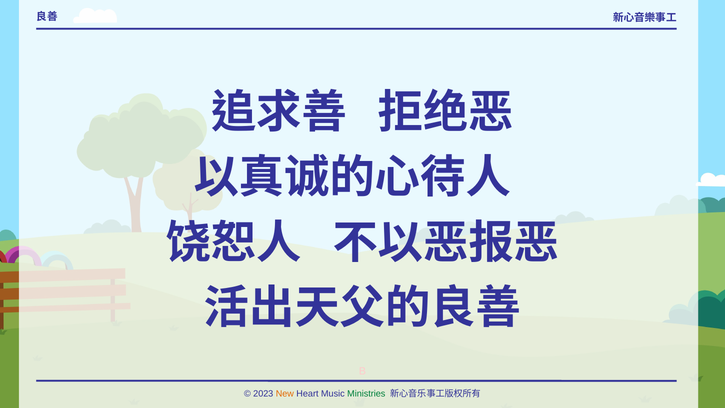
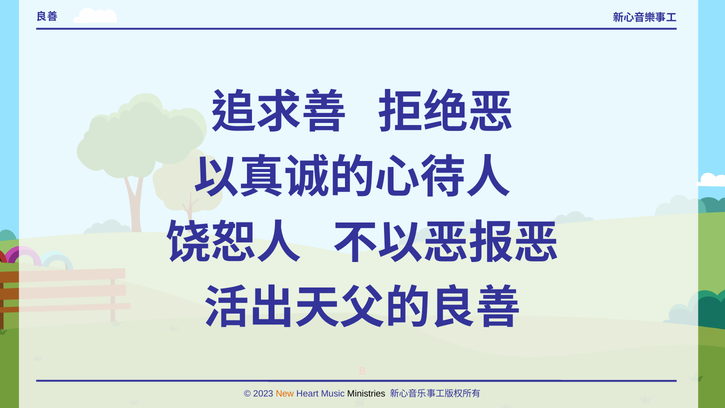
Ministries colour: green -> black (366, 394)
